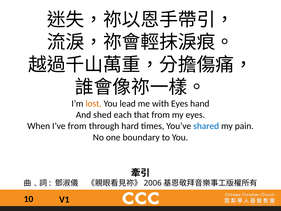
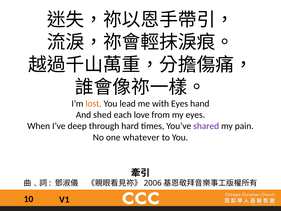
that: that -> love (142, 115)
I’ve from: from -> deep (77, 126)
shared colour: blue -> purple (206, 126)
boundary: boundary -> whatever (141, 137)
